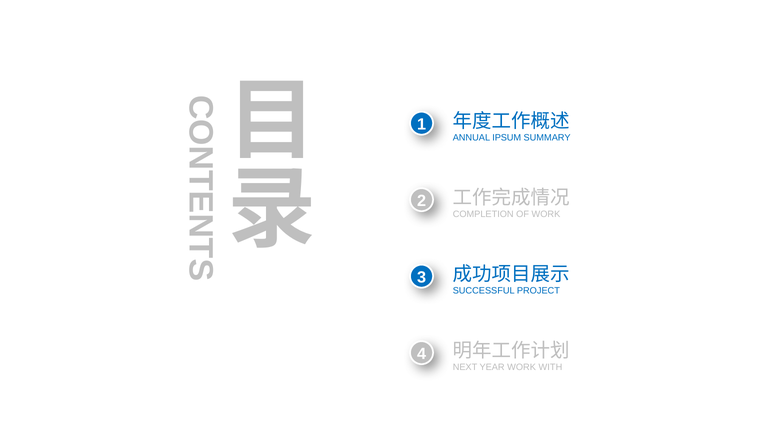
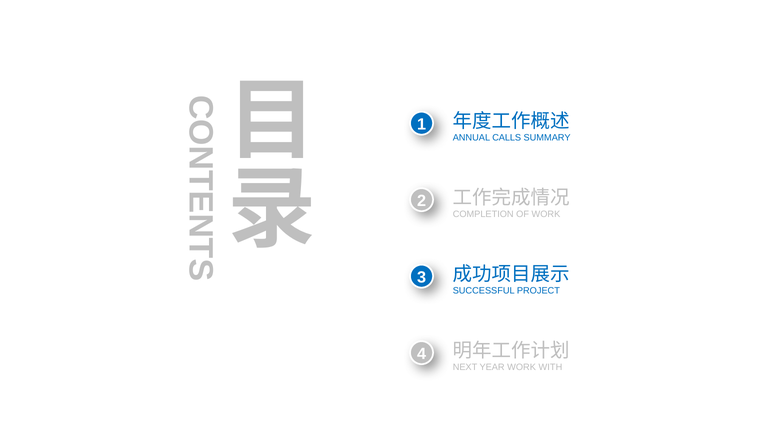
IPSUM: IPSUM -> CALLS (507, 138)
